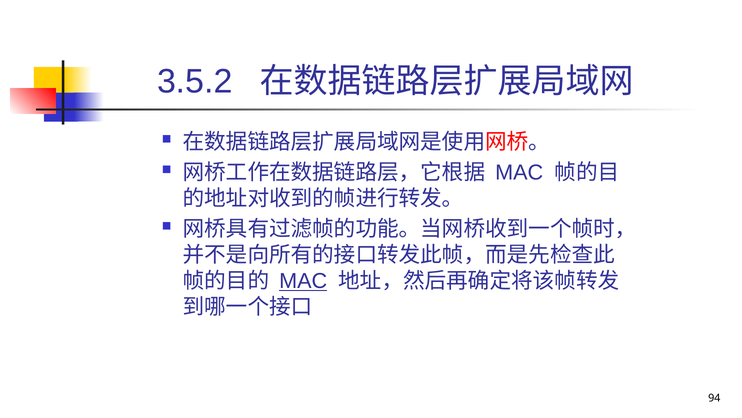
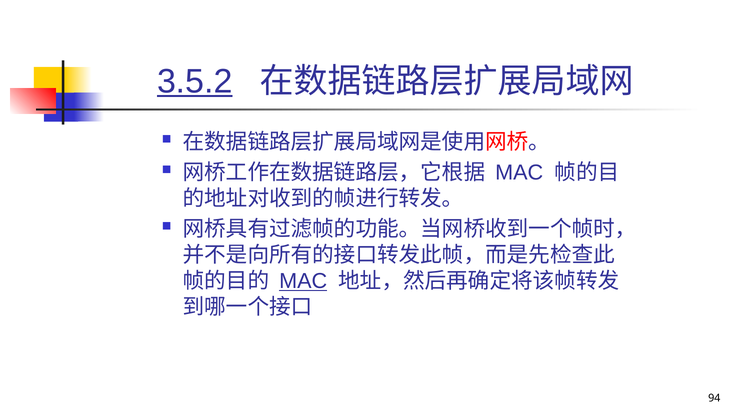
3.5.2 underline: none -> present (195, 81)
